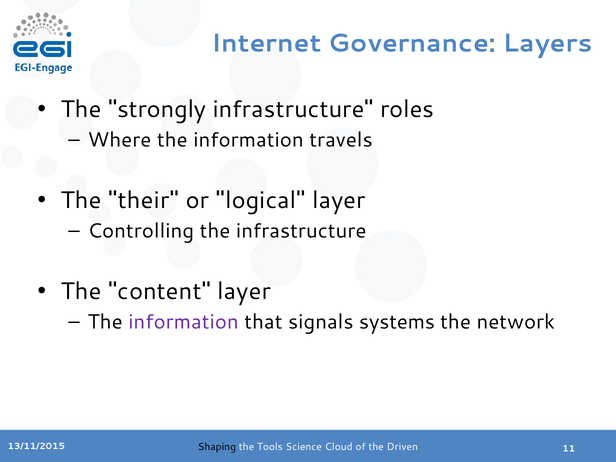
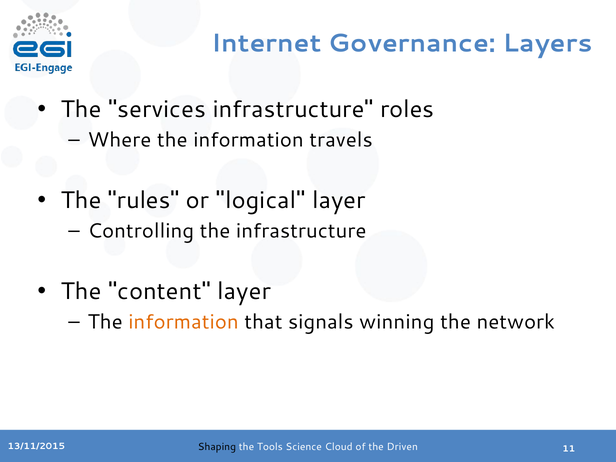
strongly: strongly -> services (157, 109)
their: their -> rules (144, 200)
information colour: purple -> orange (183, 322)
systems: systems -> winning (397, 322)
